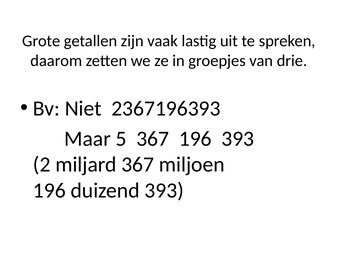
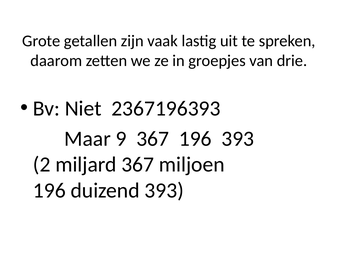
5: 5 -> 9 (121, 138)
